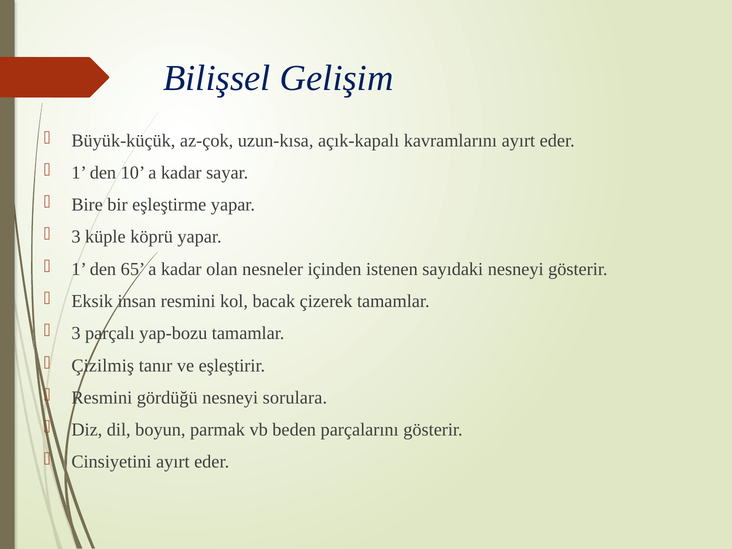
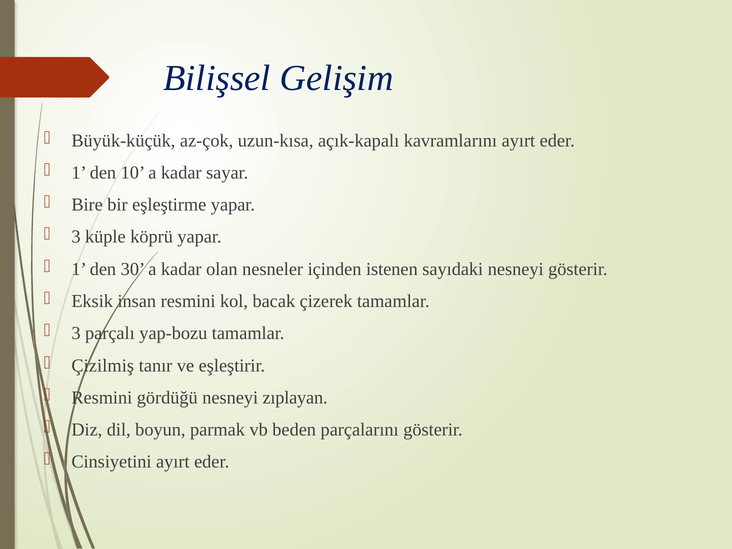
65: 65 -> 30 (133, 269)
sorulara: sorulara -> zıplayan (295, 398)
